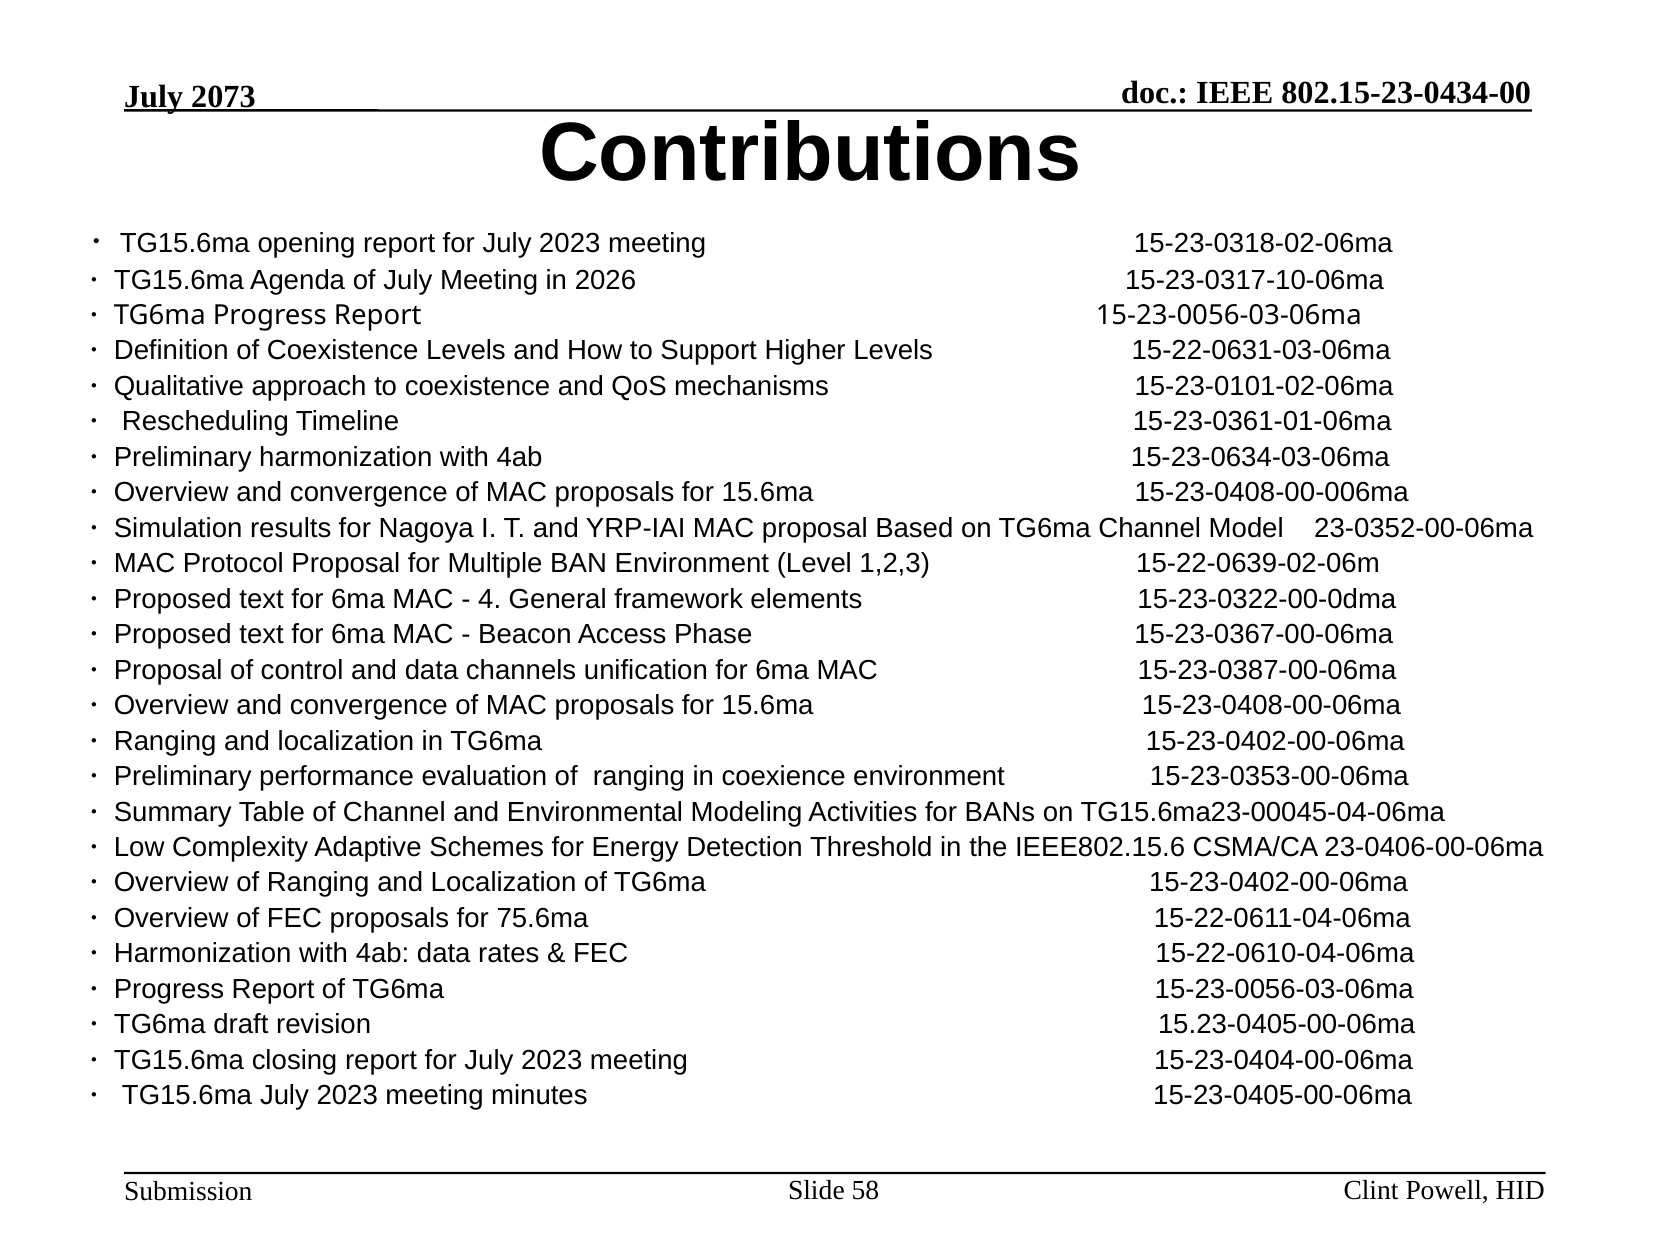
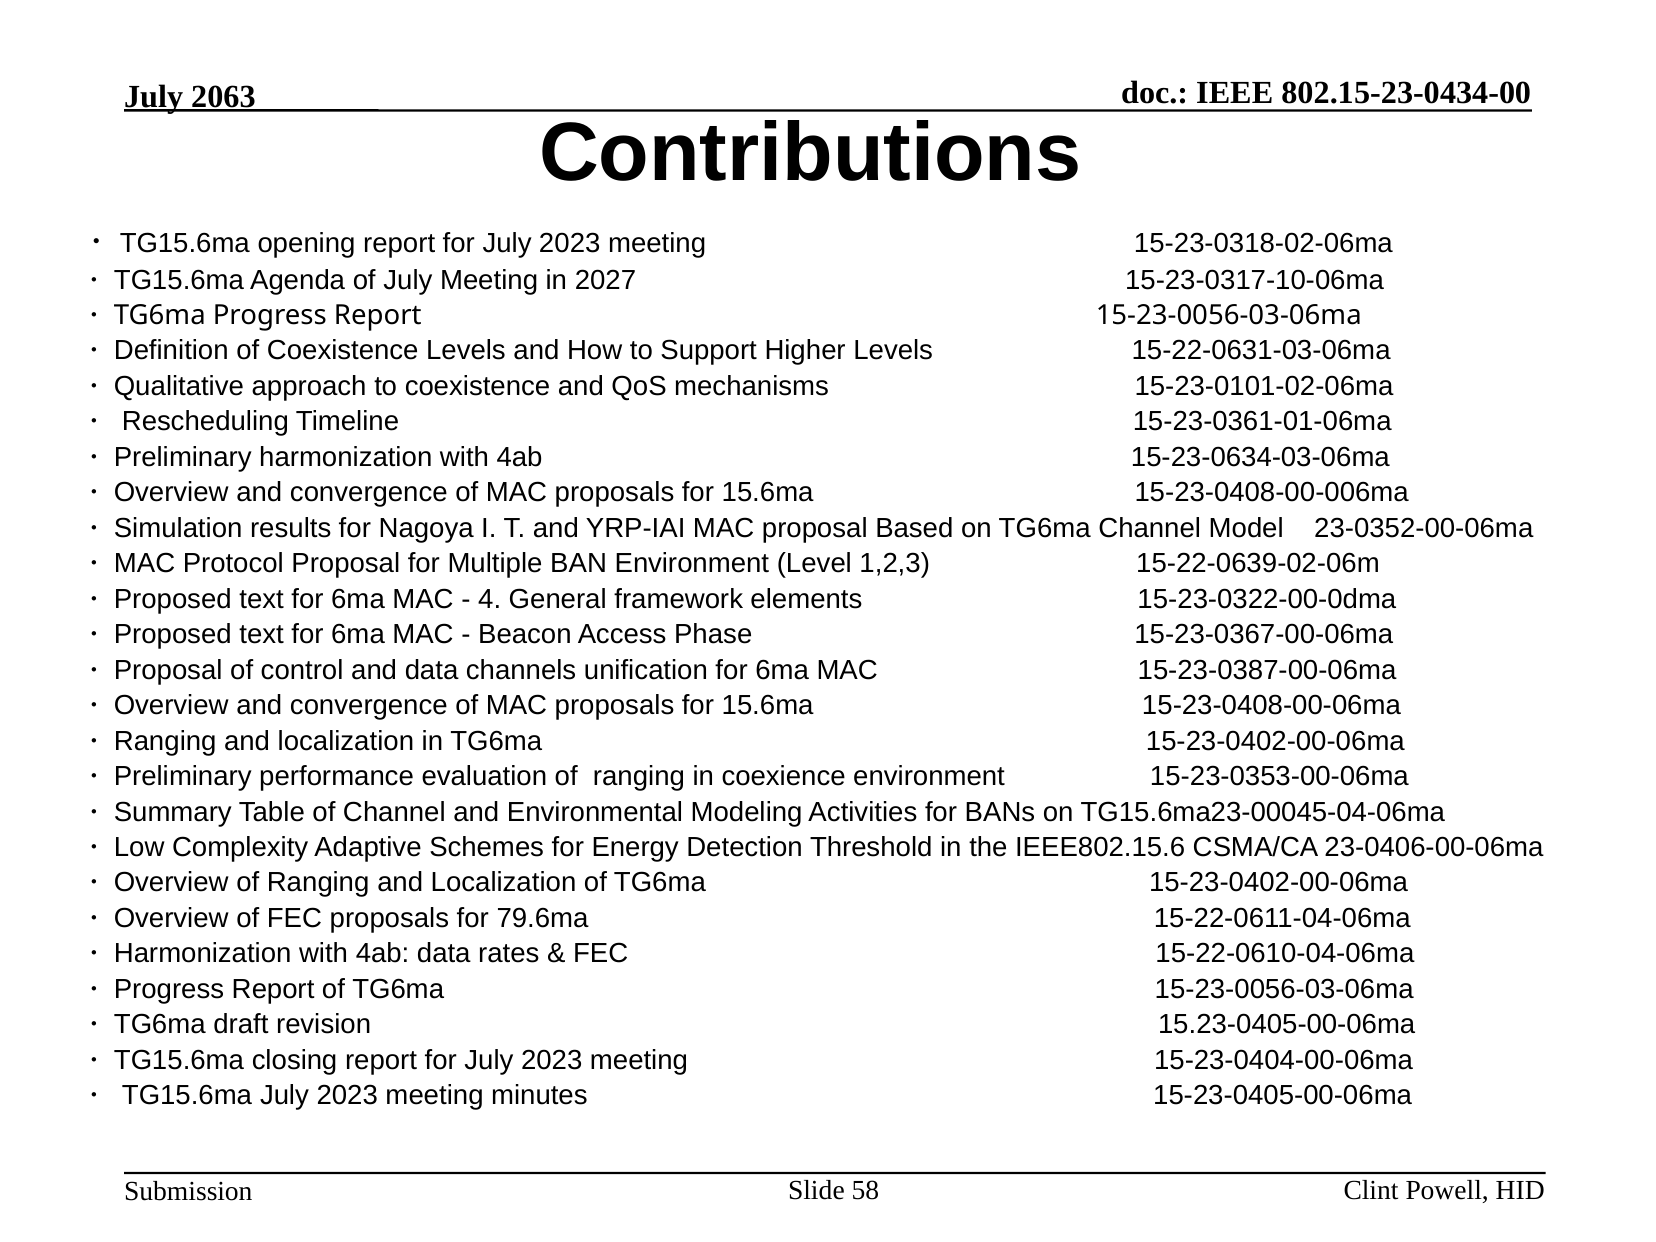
2073: 2073 -> 2063 (223, 97)
2026: 2026 -> 2027 (605, 280)
75.6ma: 75.6ma -> 79.6ma (542, 918)
